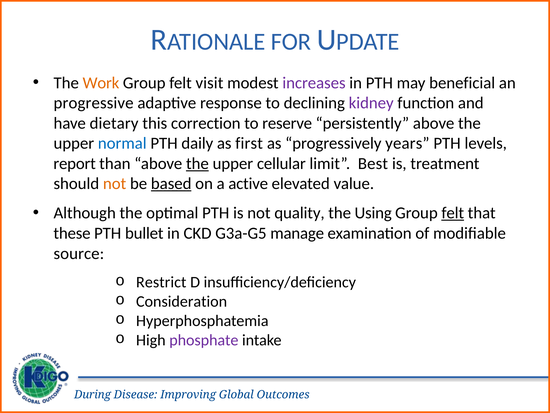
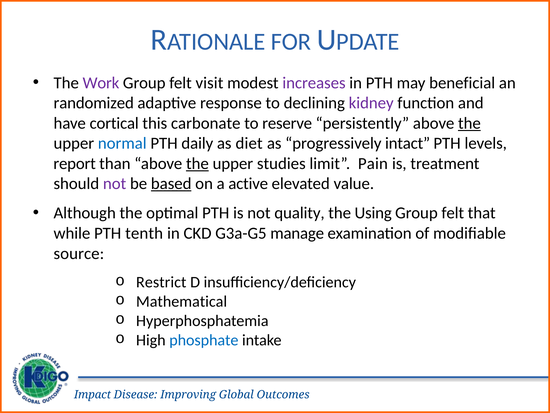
Work colour: orange -> purple (101, 83)
progressive: progressive -> randomized (94, 103)
dietary: dietary -> cortical (114, 123)
correction: correction -> carbonate (206, 123)
the underline: none -> present (469, 123)
first: first -> diet (249, 143)
years: years -> intact (408, 143)
cellular: cellular -> studies (281, 163)
Best: Best -> Pain (373, 163)
not colour: orange -> purple (115, 184)
felt underline: present -> none (453, 213)
these: these -> while (72, 233)
bullet: bullet -> tenth (144, 233)
Consideration: Consideration -> Mathematical (182, 301)
phosphate colour: purple -> blue (204, 340)
During: During -> Impact (93, 394)
